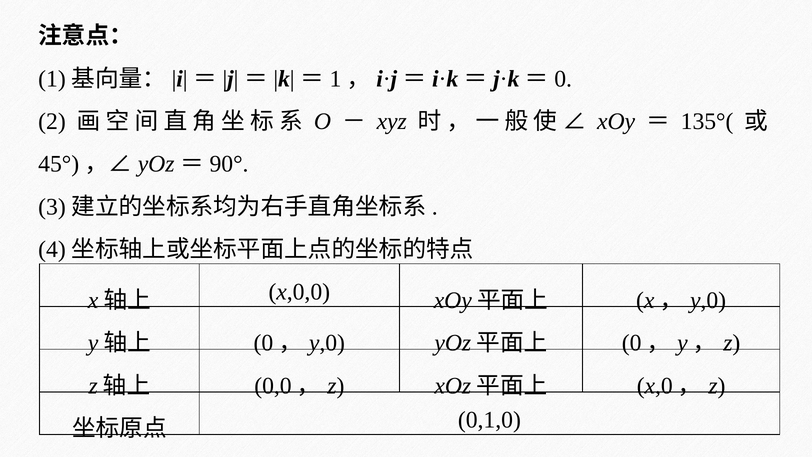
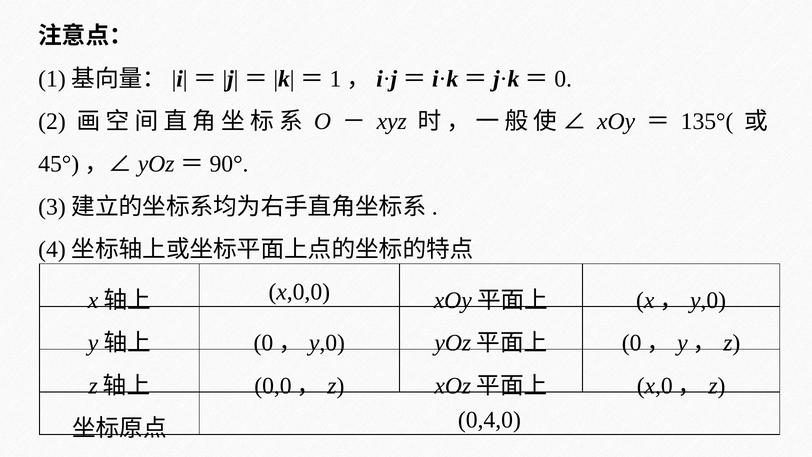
0,1,0: 0,1,0 -> 0,4,0 (489, 420)
